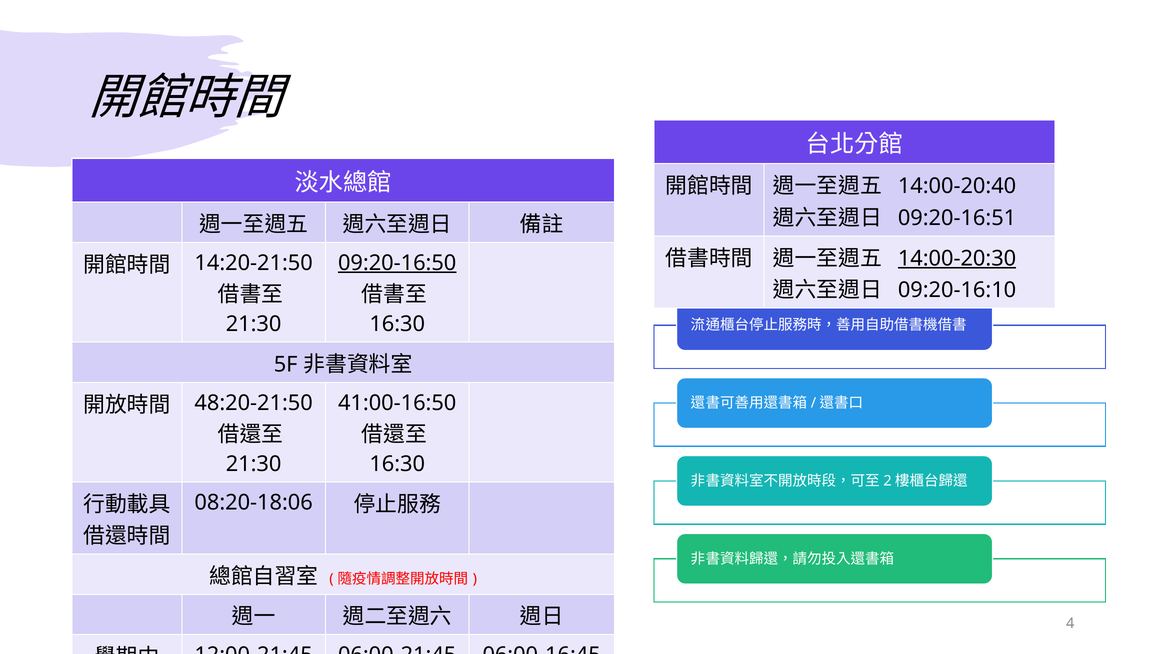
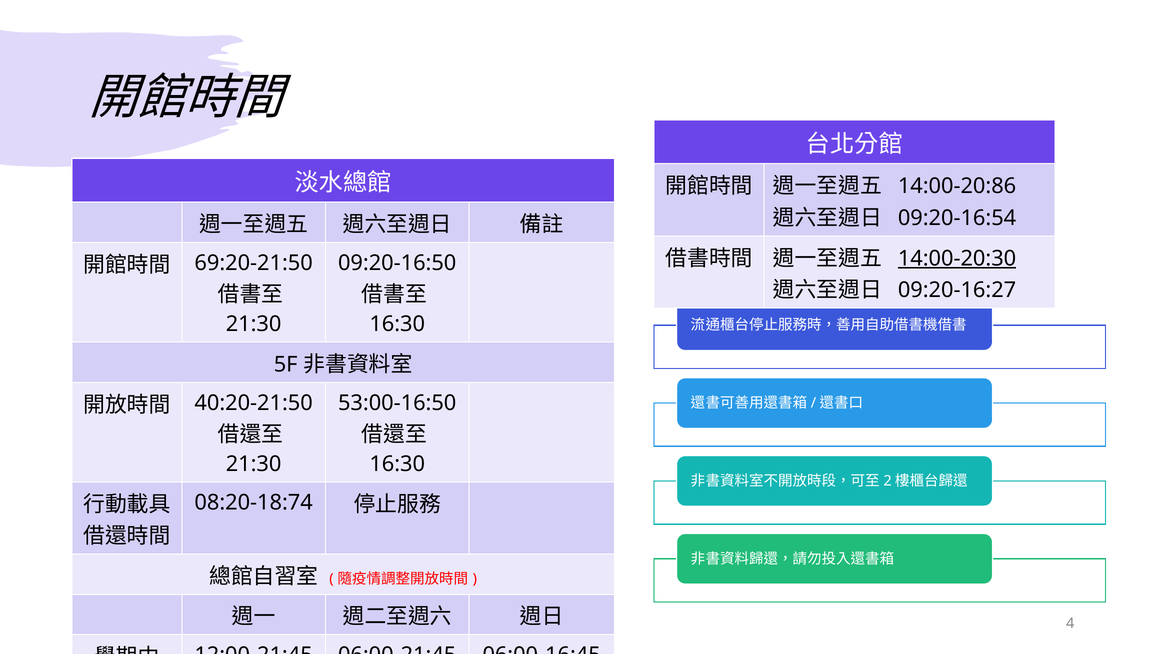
14:00-20:40: 14:00-20:40 -> 14:00-20:86 (957, 186)
09:20-16:51: 09:20-16:51 -> 09:20-16:54 (957, 218)
14:20-21:50: 14:20-21:50 -> 69:20-21:50 (254, 263)
09:20-16:50 underline: present -> none (397, 263)
09:20-16:10: 09:20-16:10 -> 09:20-16:27 (957, 290)
48:20-21:50: 48:20-21:50 -> 40:20-21:50 (254, 403)
41:00-16:50: 41:00-16:50 -> 53:00-16:50 (397, 403)
08:20-18:06: 08:20-18:06 -> 08:20-18:74 (254, 503)
